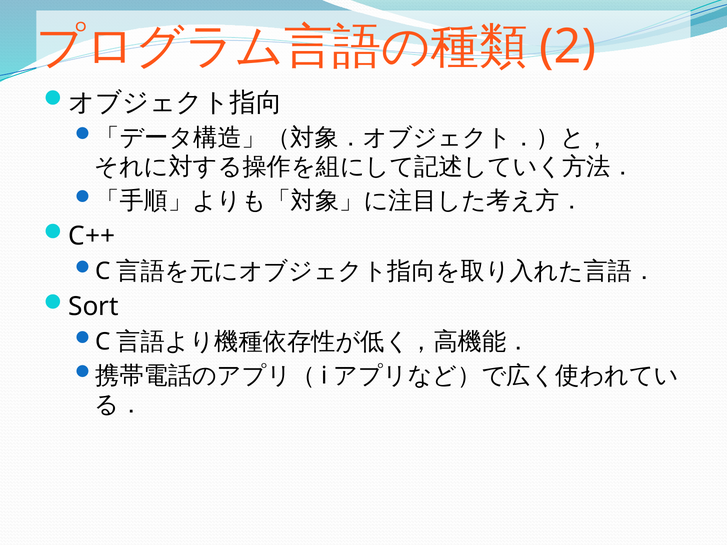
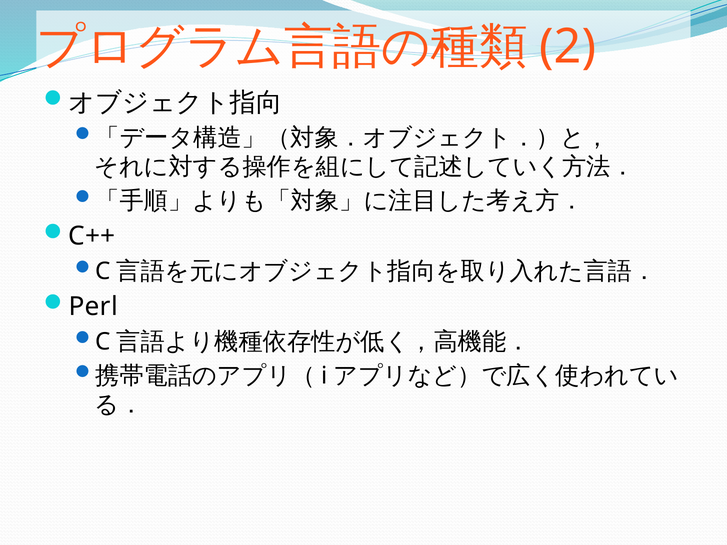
Sort: Sort -> Perl (93, 307)
